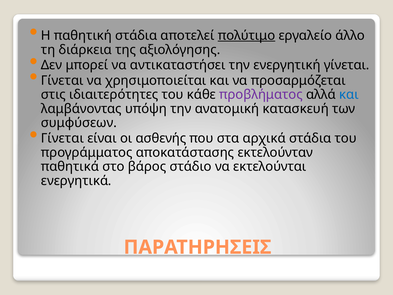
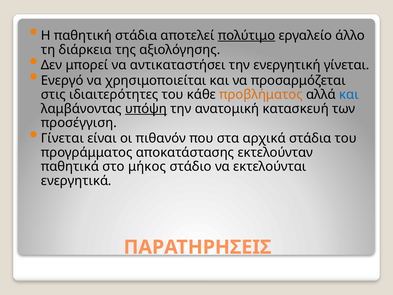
Γίνεται: Γίνεται -> Ενεργό (62, 80)
προβλήματος colour: purple -> orange (261, 95)
υπόψη underline: none -> present (146, 109)
συμφύσεων: συμφύσεων -> προσέγγιση (79, 123)
ασθενής: ασθενής -> πιθανόν (161, 138)
βάρος: βάρος -> μήκος (147, 166)
